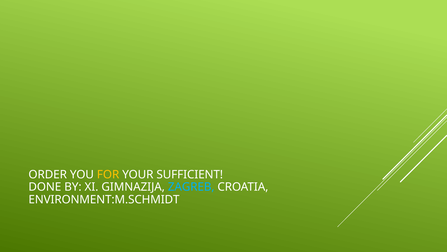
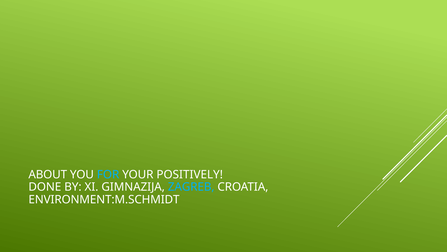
ORDER: ORDER -> ABOUT (48, 174)
FOR colour: yellow -> light blue (108, 174)
SUFFICIENT: SUFFICIENT -> POSITIVELY (190, 174)
